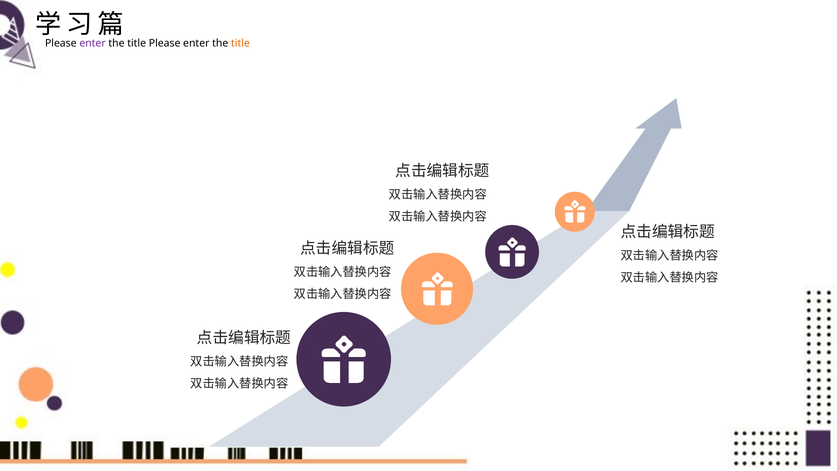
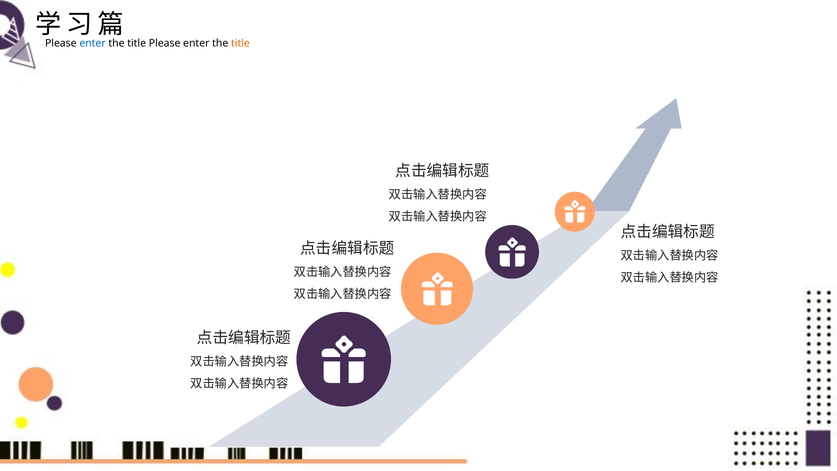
enter colour: purple -> blue (93, 43)
